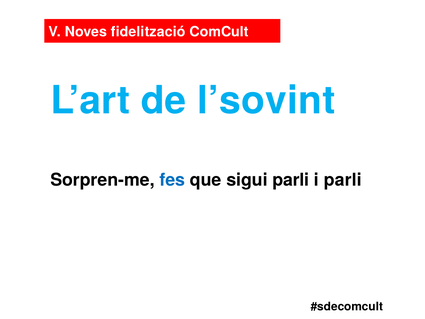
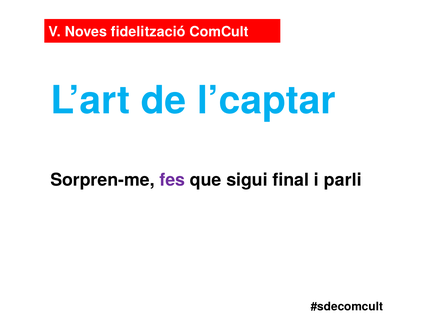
l’sovint: l’sovint -> l’captar (266, 101)
fes colour: blue -> purple (172, 180)
sigui parli: parli -> final (291, 180)
